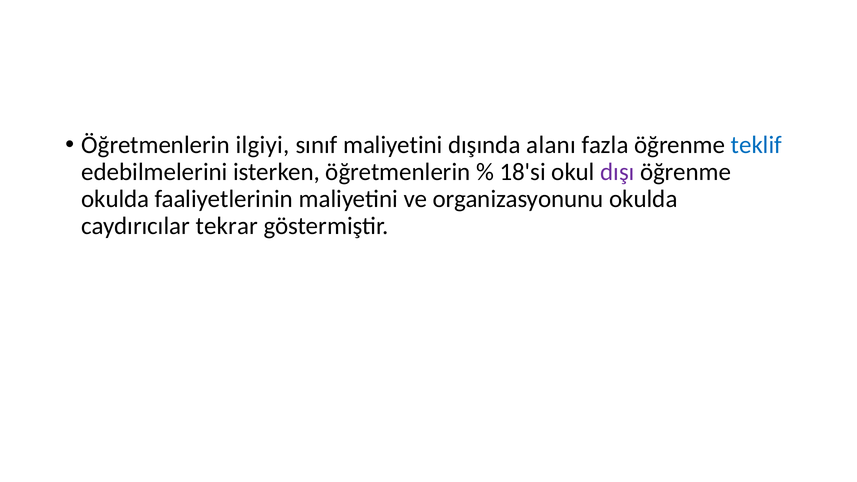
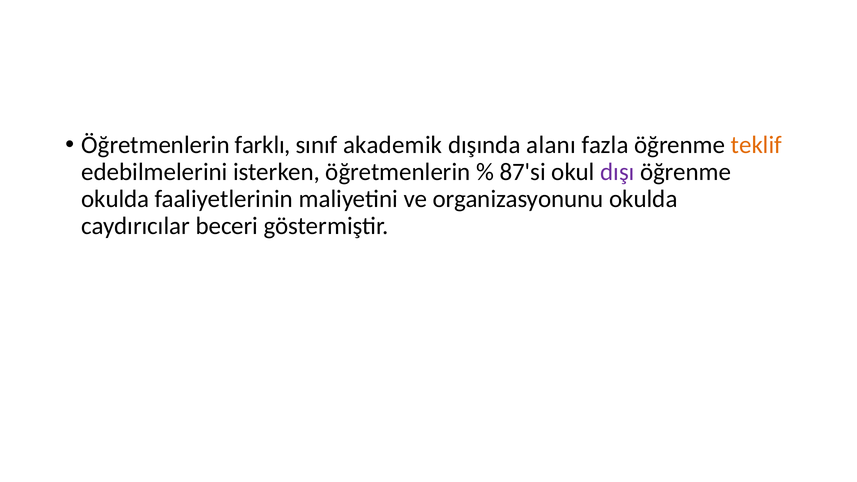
ilgiyi: ilgiyi -> farklı (263, 145)
sınıf maliyetini: maliyetini -> akademik (393, 145)
teklif colour: blue -> orange (756, 145)
18'si: 18'si -> 87'si (523, 172)
tekrar: tekrar -> beceri (227, 226)
